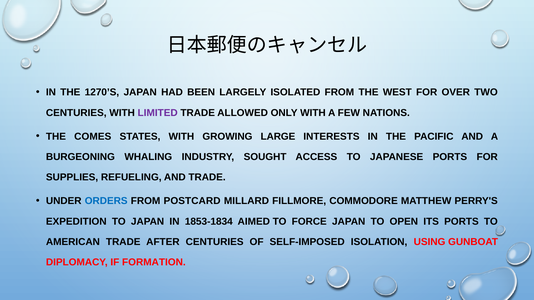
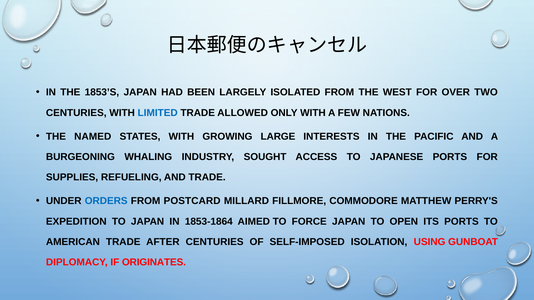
1270’S: 1270’S -> 1853’S (102, 92)
LIMITED colour: purple -> blue (158, 113)
COMES: COMES -> NAMED (93, 137)
1853-1834: 1853-1834 -> 1853-1864 (209, 222)
FORMATION: FORMATION -> ORIGINATES (154, 262)
